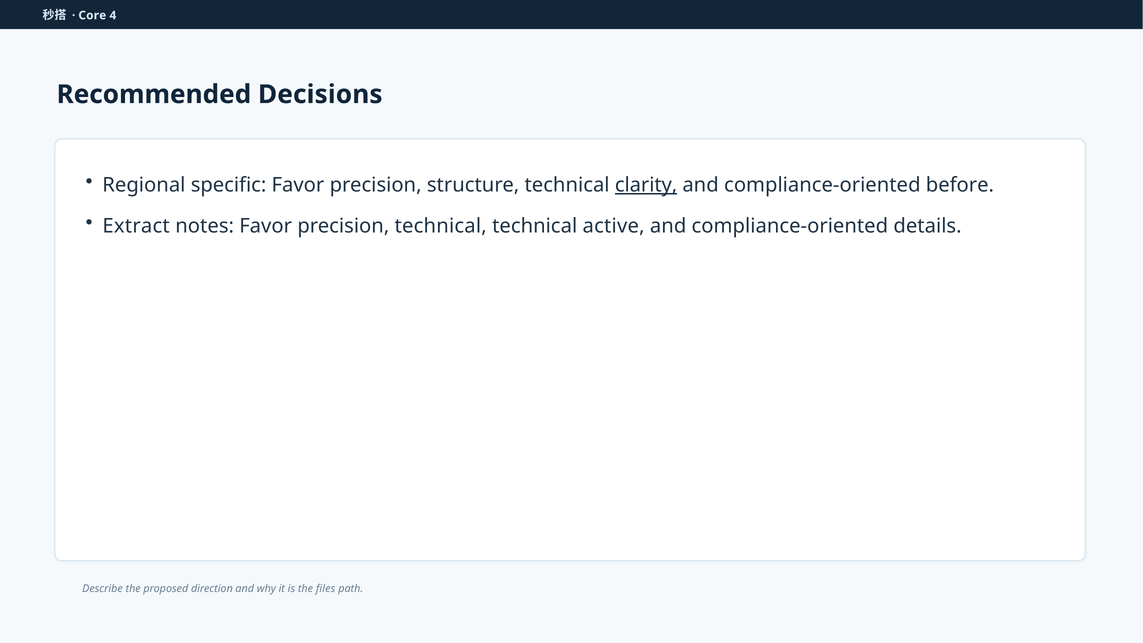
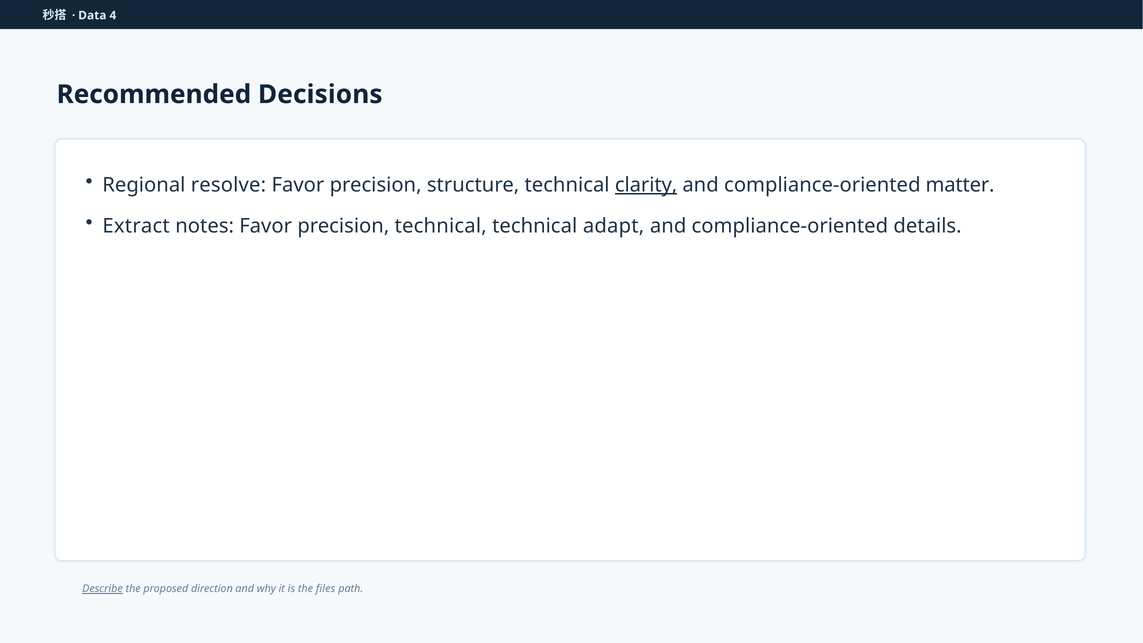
Core: Core -> Data (92, 15)
specific: specific -> resolve (228, 185)
before: before -> matter (960, 185)
active: active -> adapt (614, 226)
Describe underline: none -> present (103, 589)
